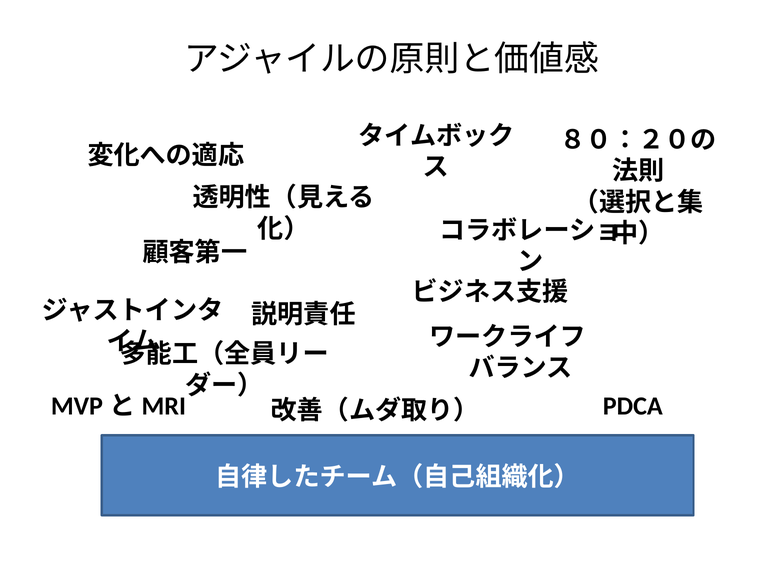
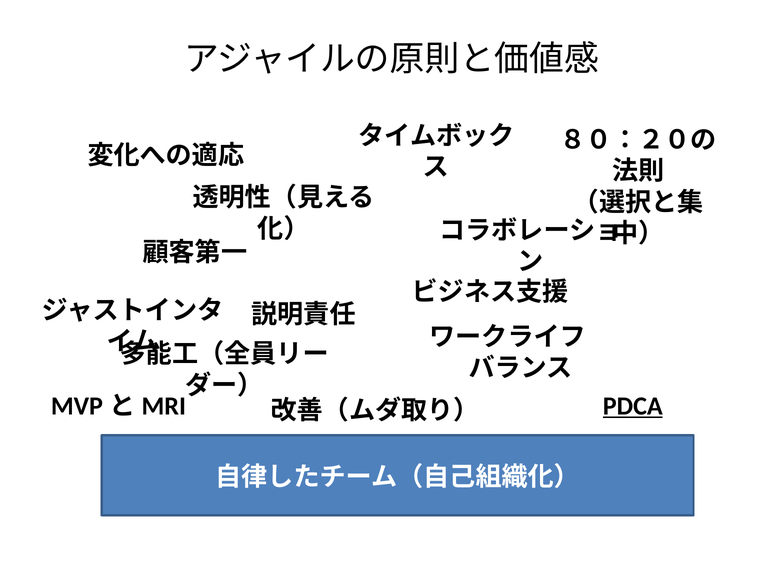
PDCA underline: none -> present (633, 406)
